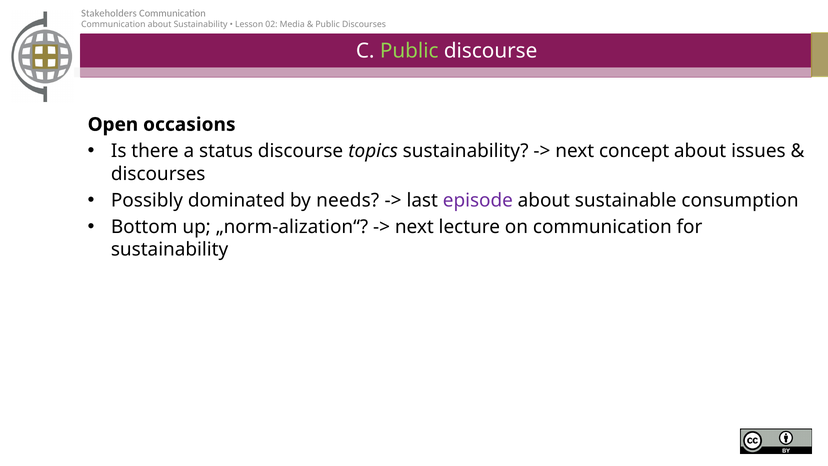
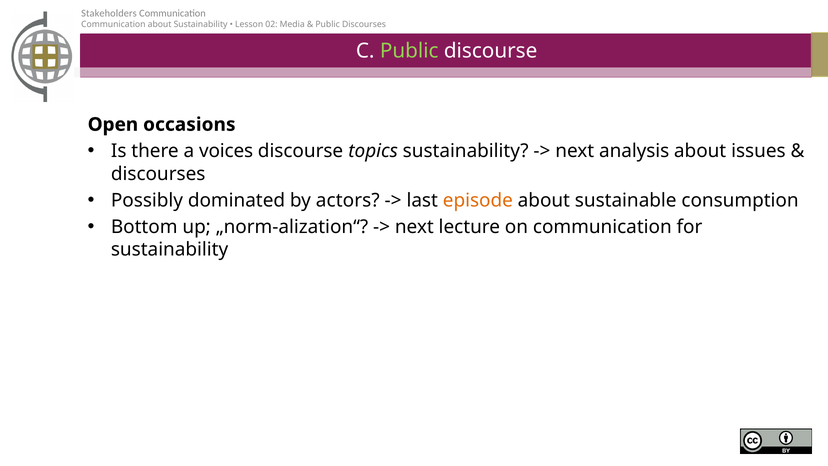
status: status -> voices (226, 151)
concept: concept -> analysis (634, 151)
needs: needs -> actors (348, 200)
episode colour: purple -> orange (478, 200)
